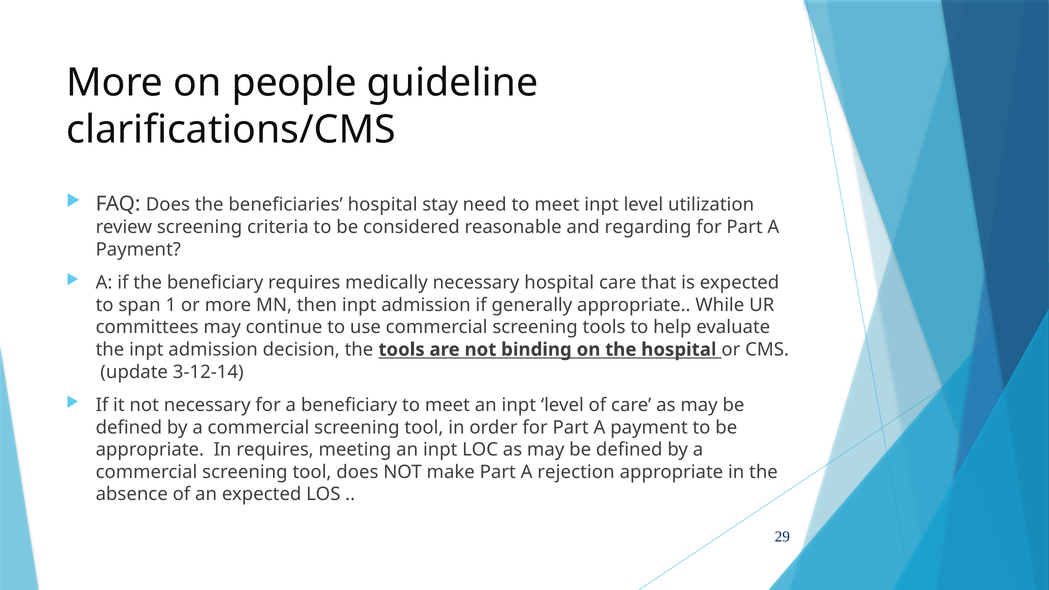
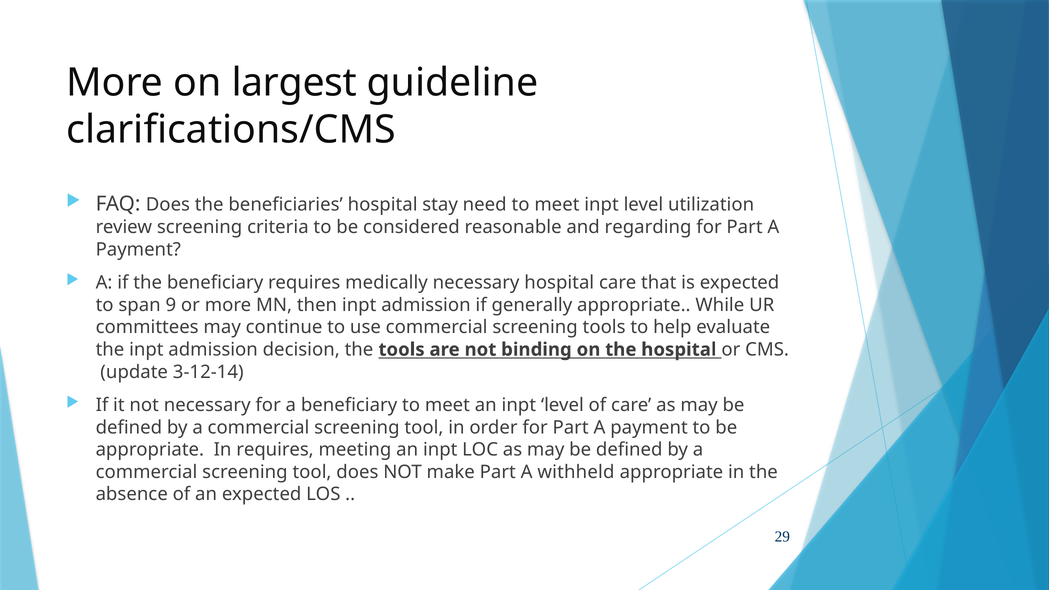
people: people -> largest (294, 83)
1: 1 -> 9 (171, 305)
rejection: rejection -> withheld (576, 472)
